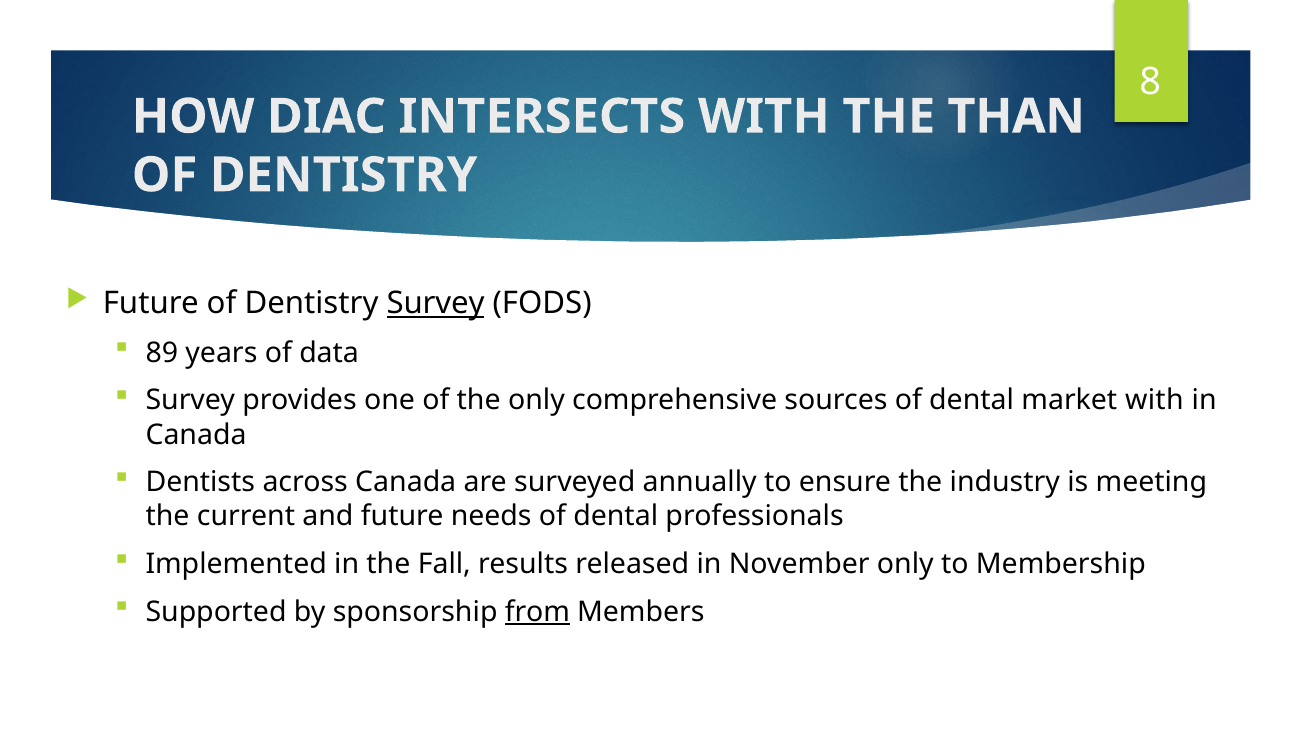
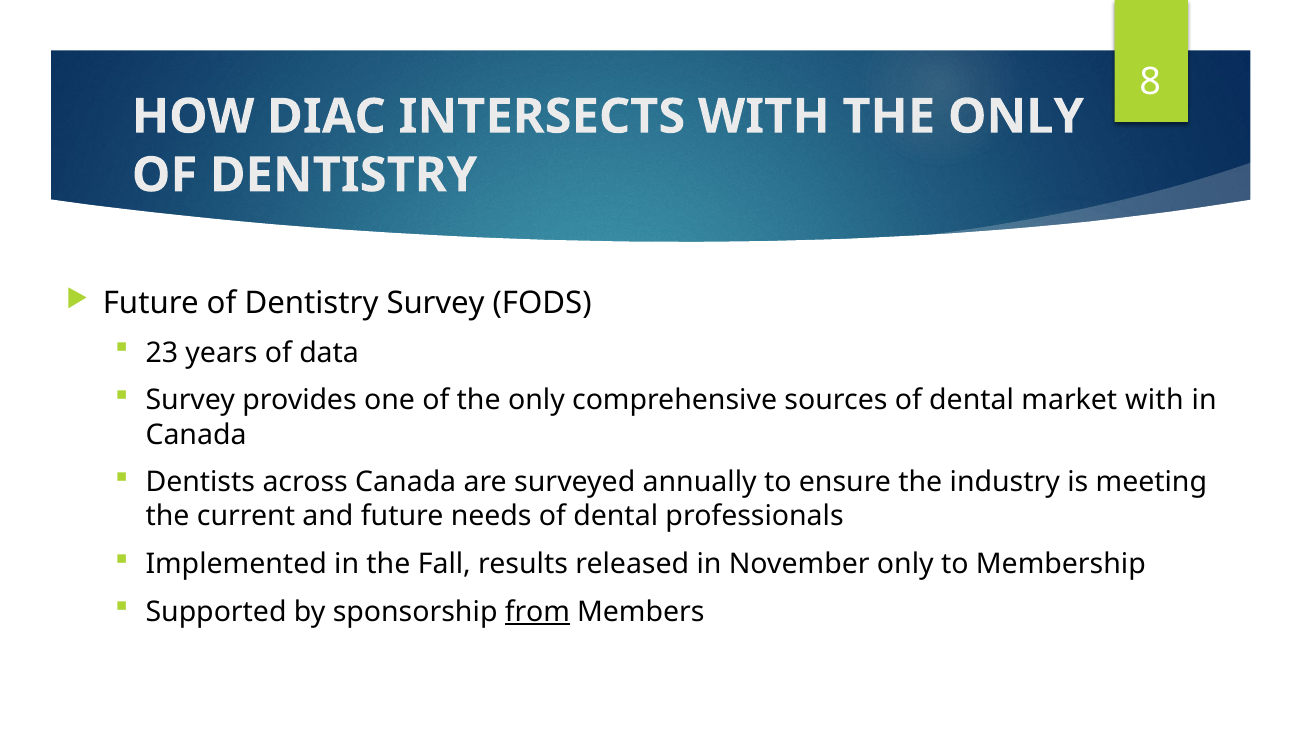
WITH THE THAN: THAN -> ONLY (1016, 117)
Survey underline: present -> none (436, 304)
89: 89 -> 23 (162, 353)
